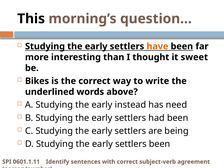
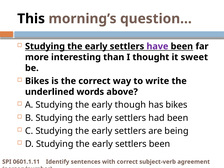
have colour: orange -> purple (157, 46)
instead: instead -> though (130, 105)
has need: need -> bikes (176, 105)
